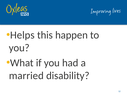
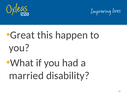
Helps: Helps -> Great (22, 35)
